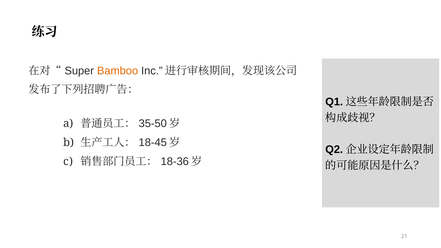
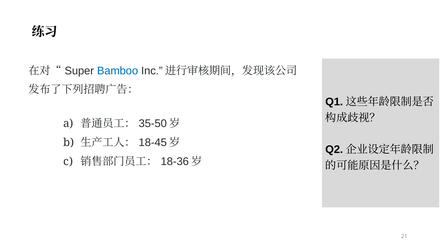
Bamboo colour: orange -> blue (118, 71)
